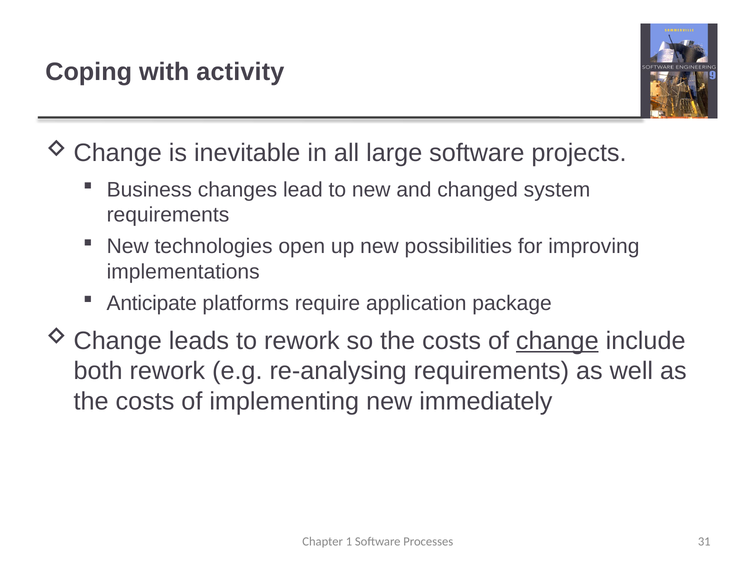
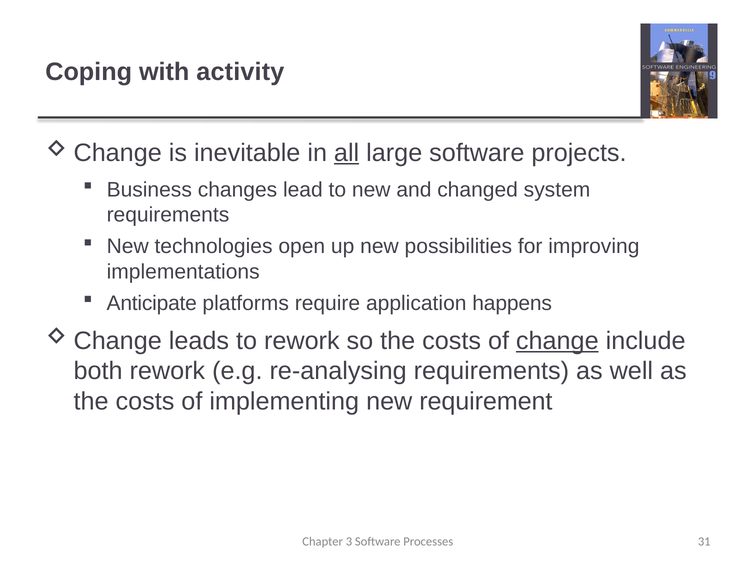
all underline: none -> present (347, 153)
package: package -> happens (512, 303)
immediately: immediately -> requirement (486, 401)
1: 1 -> 3 (349, 541)
